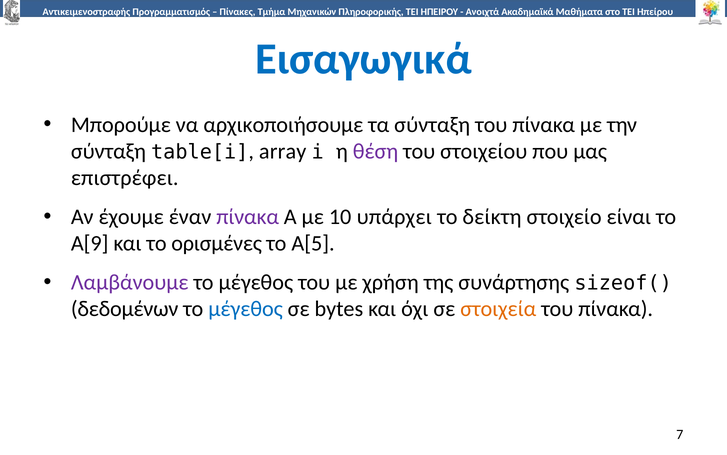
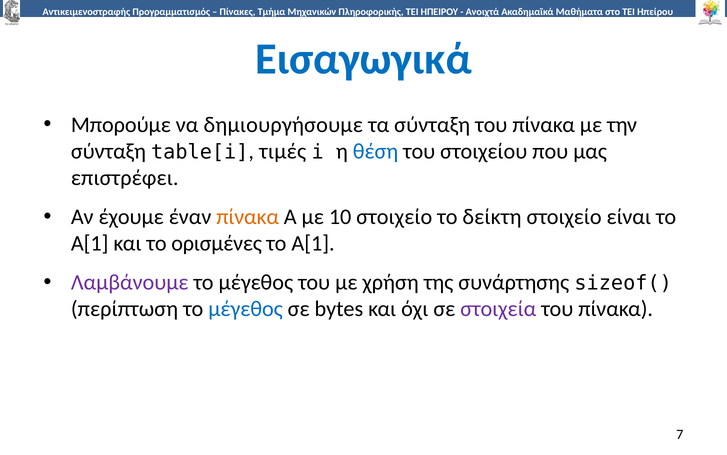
αρχικοποιήσουμε: αρχικοποιήσουμε -> δημιουργήσουμε (283, 125)
array: array -> τιμές (283, 151)
θέση colour: purple -> blue (375, 151)
πίνακα colour: purple -> orange (248, 217)
10 υπάρχει: υπάρχει -> στοιχείο (394, 217)
A[9: A[9 -> A[1 (90, 243)
A[5: A[5 -> A[1 (313, 243)
δεδομένων: δεδομένων -> περίπτωση (125, 309)
στοιχεία colour: orange -> purple (498, 309)
